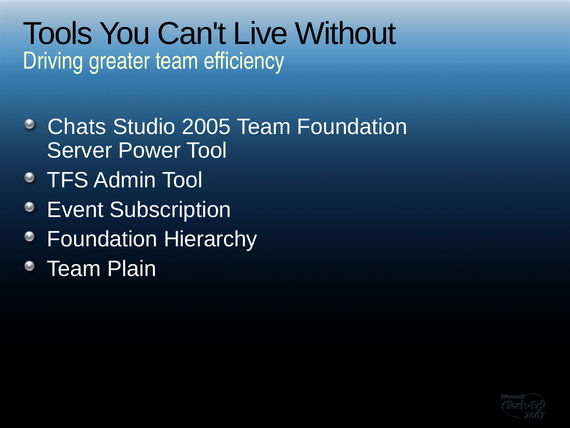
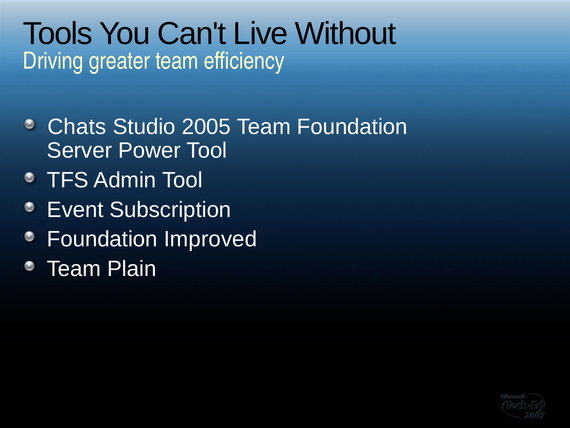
Hierarchy: Hierarchy -> Improved (210, 239)
